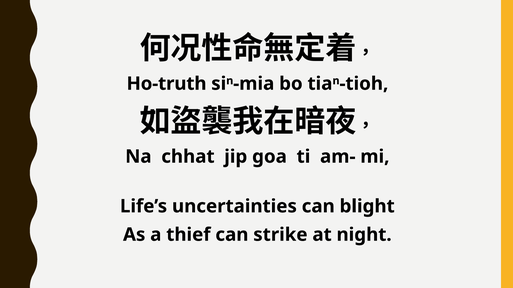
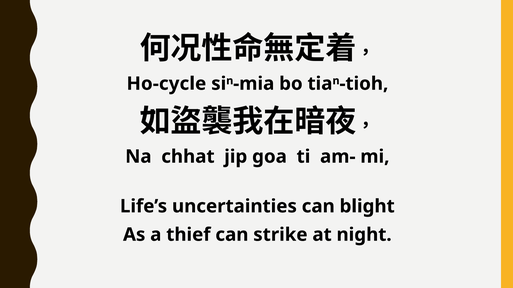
Ho-truth: Ho-truth -> Ho-cycle (166, 84)
